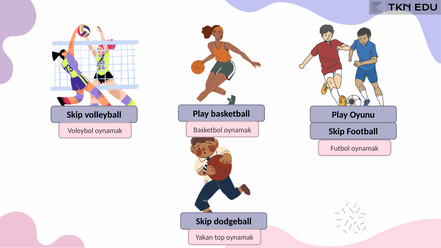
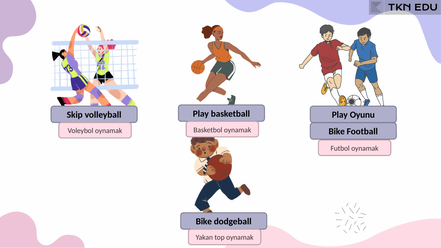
Skip: Skip -> Bike (337, 132)
Skip: Skip -> Bike (204, 222)
